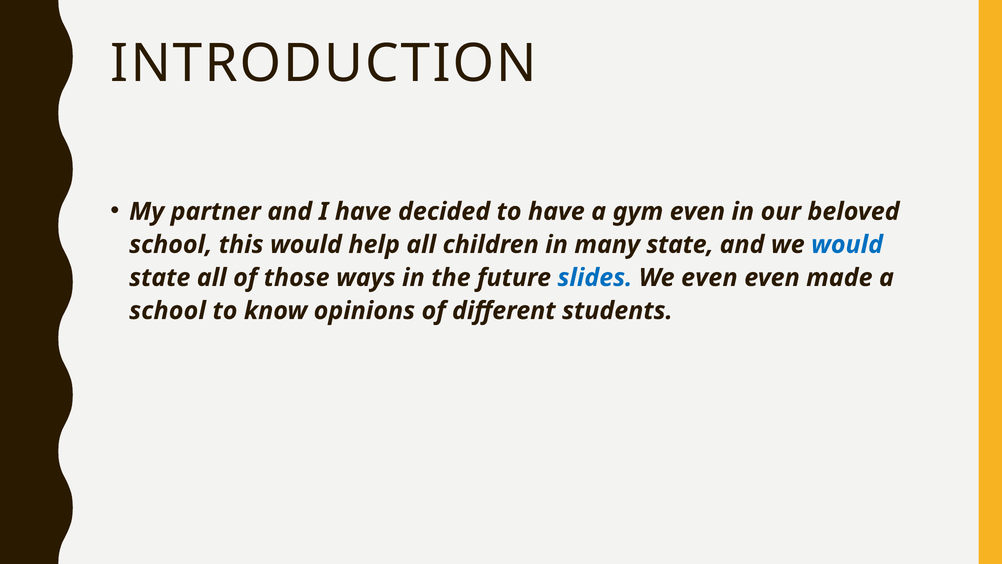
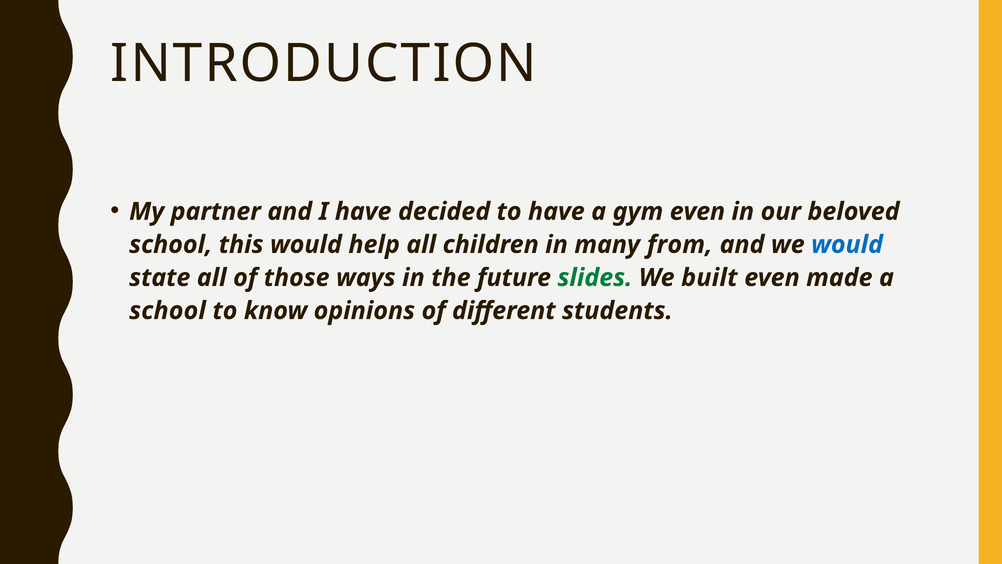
many state: state -> from (680, 244)
slides colour: blue -> green (595, 278)
We even: even -> built (709, 278)
